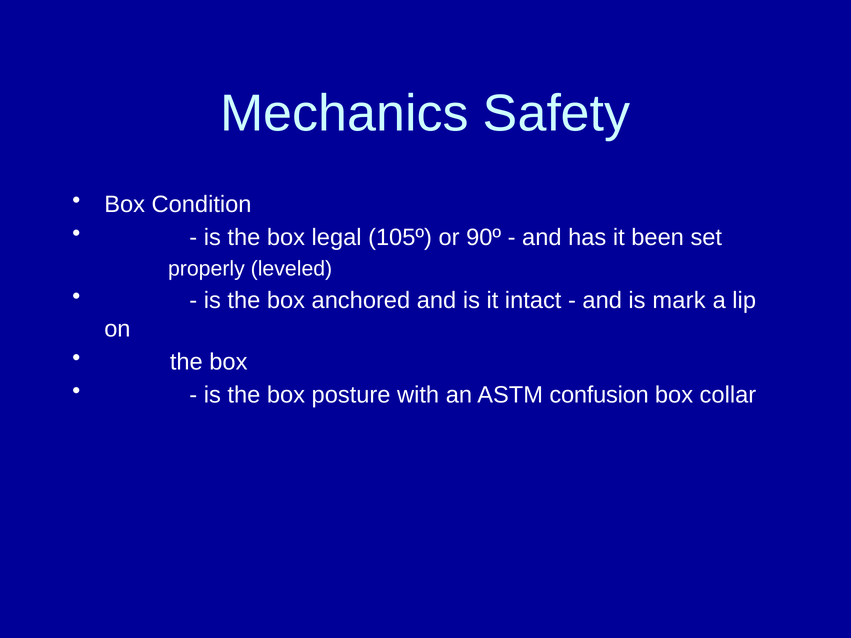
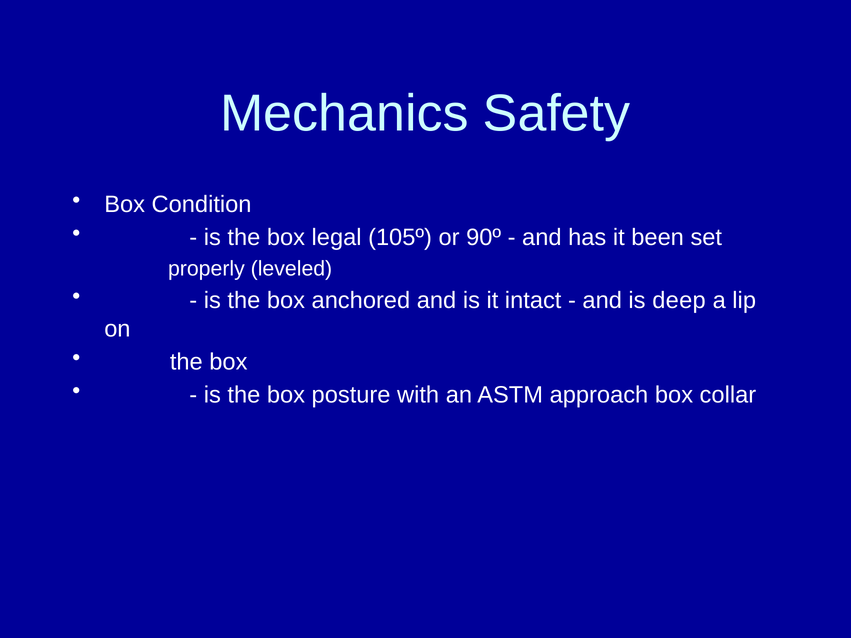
mark: mark -> deep (679, 300)
confusion: confusion -> approach (599, 395)
